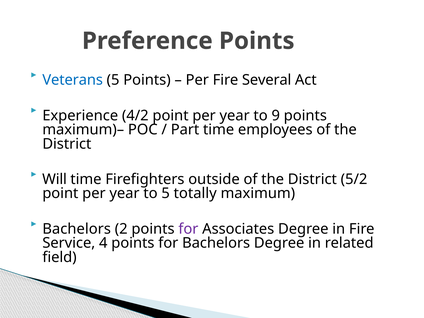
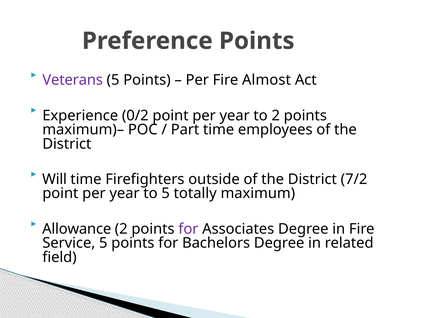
Veterans colour: blue -> purple (73, 80)
Several: Several -> Almost (266, 80)
4/2: 4/2 -> 0/2 (135, 116)
to 9: 9 -> 2 (276, 116)
5/2: 5/2 -> 7/2 (354, 179)
Bachelors: Bachelors -> Allowance (77, 229)
Service 4: 4 -> 5 (103, 243)
